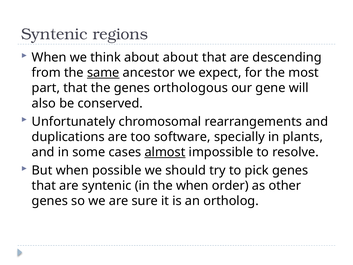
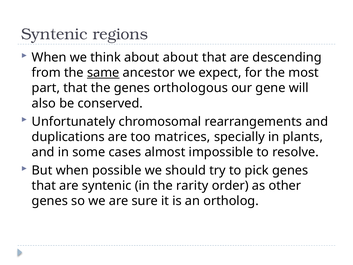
software: software -> matrices (182, 137)
almost underline: present -> none (165, 152)
the when: when -> rarity (192, 186)
